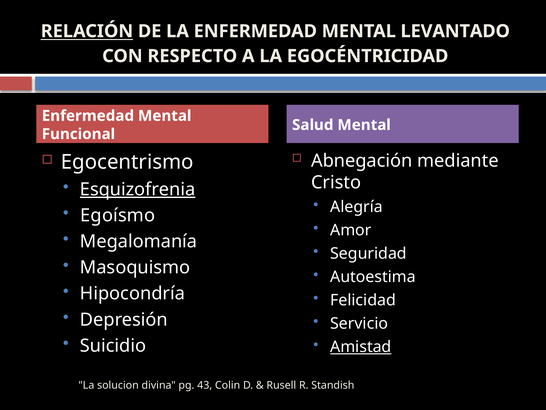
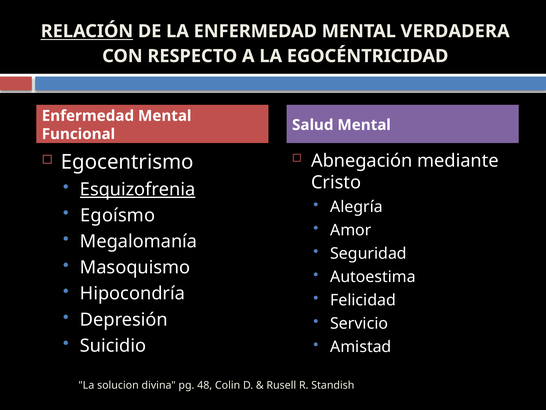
LEVANTADO: LEVANTADO -> VERDADERA (455, 31)
Amistad underline: present -> none (361, 346)
43: 43 -> 48 (205, 385)
